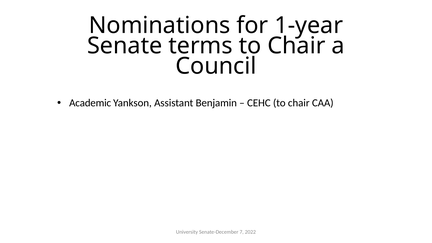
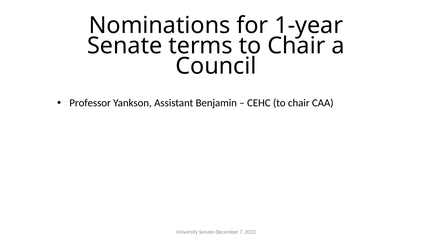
Academic: Academic -> Professor (90, 103)
